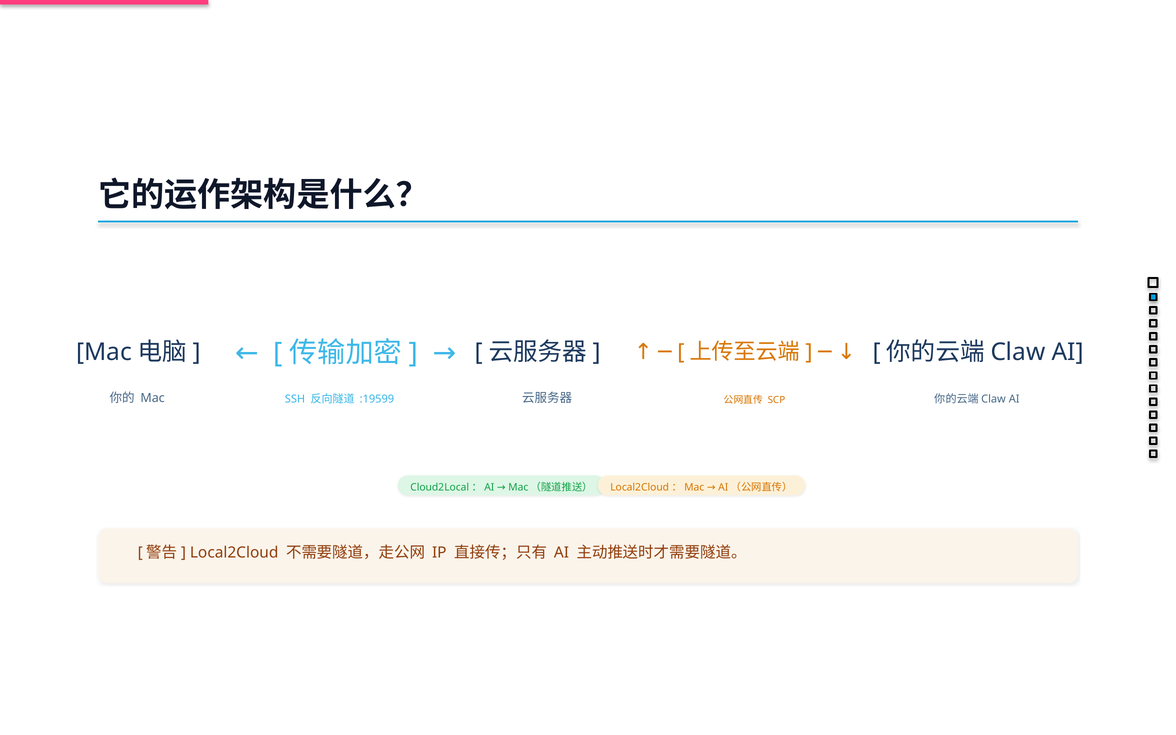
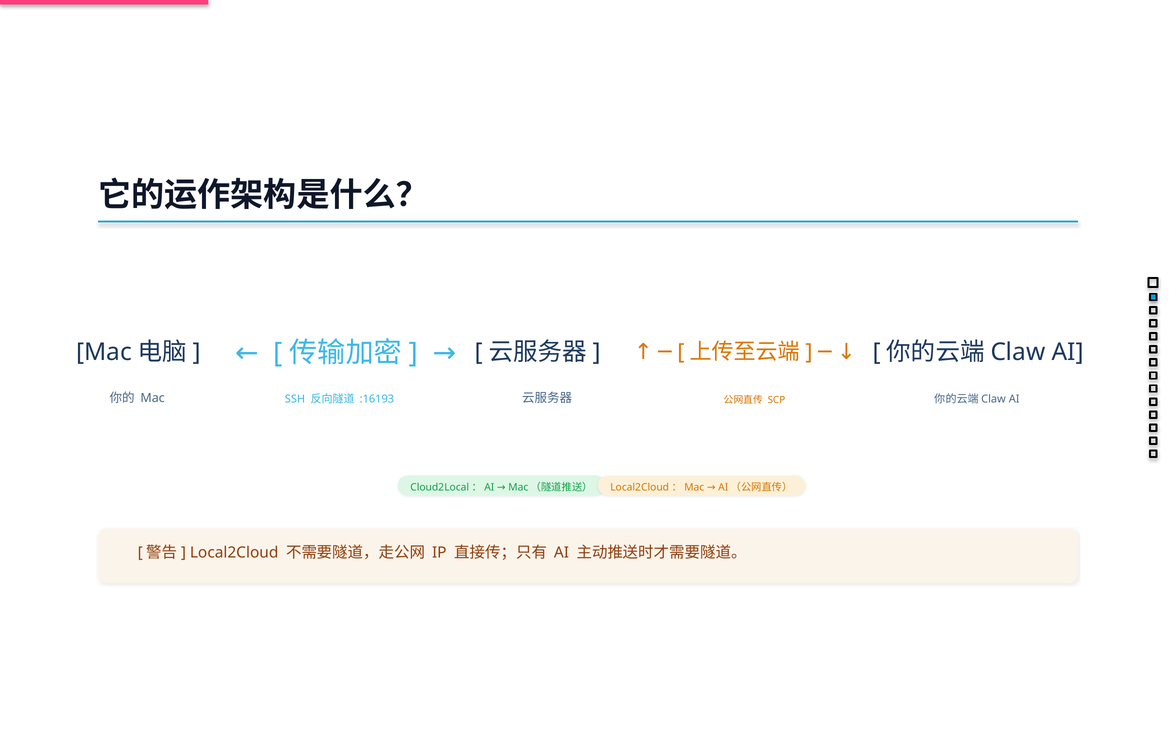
:19599: :19599 -> :16193 (377, 399)
